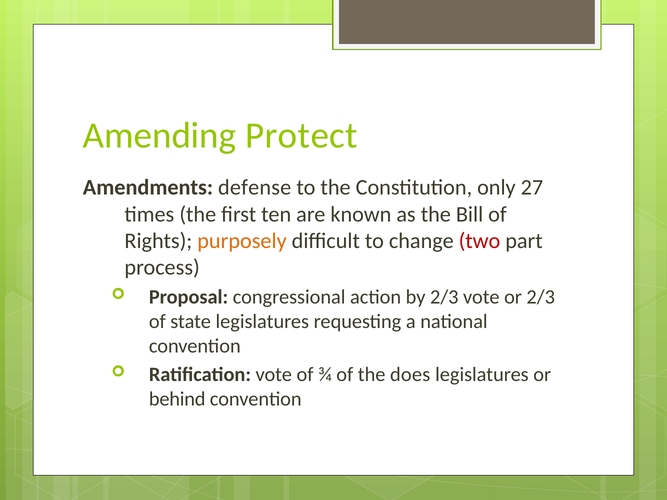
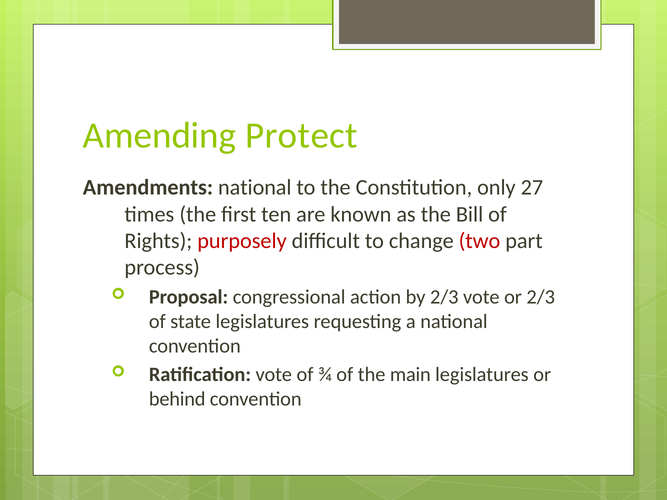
Amendments defense: defense -> national (255, 188)
purposely colour: orange -> red (242, 241)
does: does -> main (410, 375)
